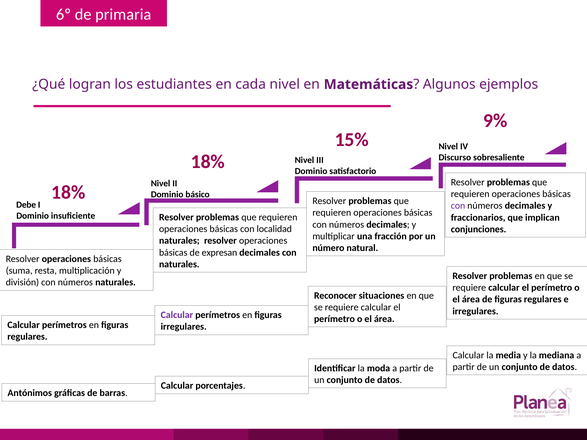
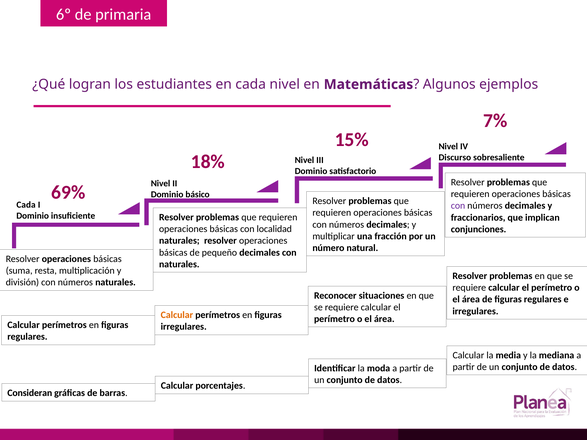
9%: 9% -> 7% (495, 121)
18%: 18% -> 69% (68, 192)
Debe: Debe -> Cada (26, 205)
expresan: expresan -> pequeño (219, 253)
Calcular colour: purple -> orange (177, 315)
Antónimos: Antónimos -> Consideran (30, 393)
